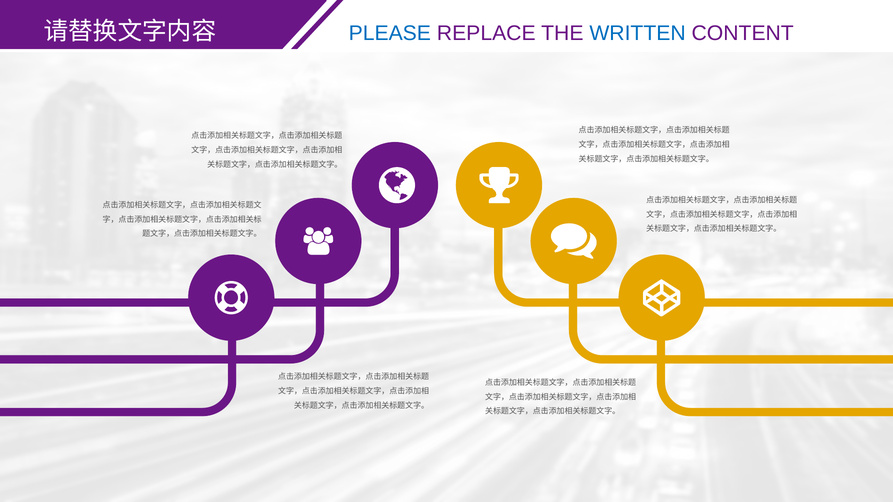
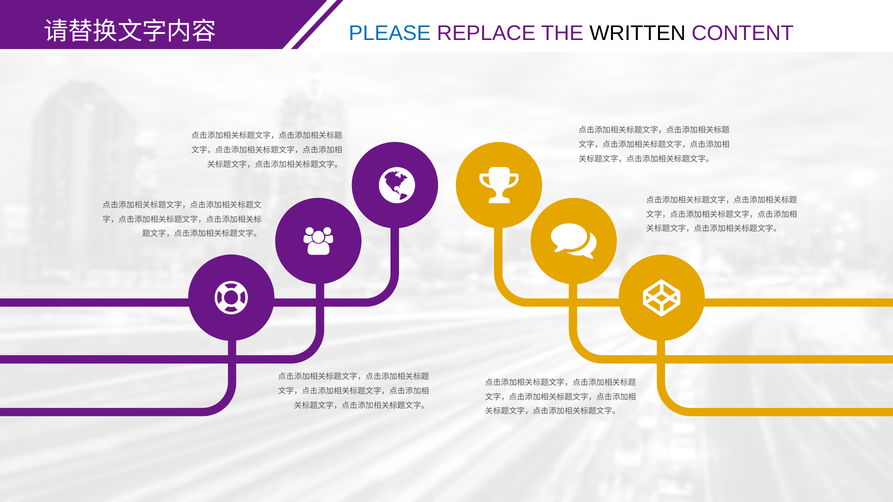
WRITTEN colour: blue -> black (638, 33)
